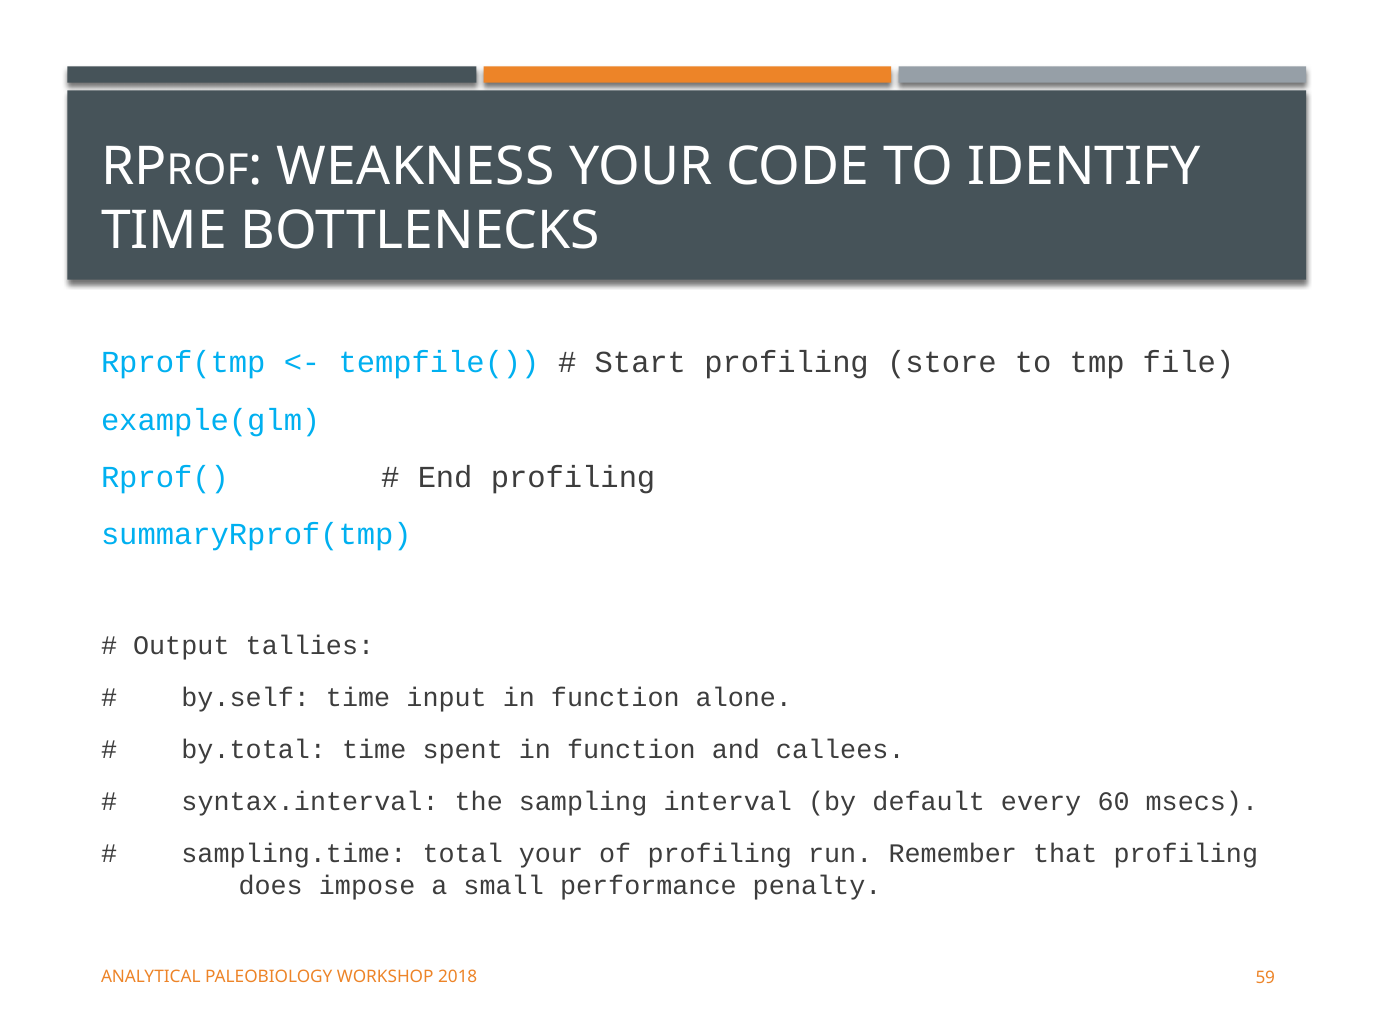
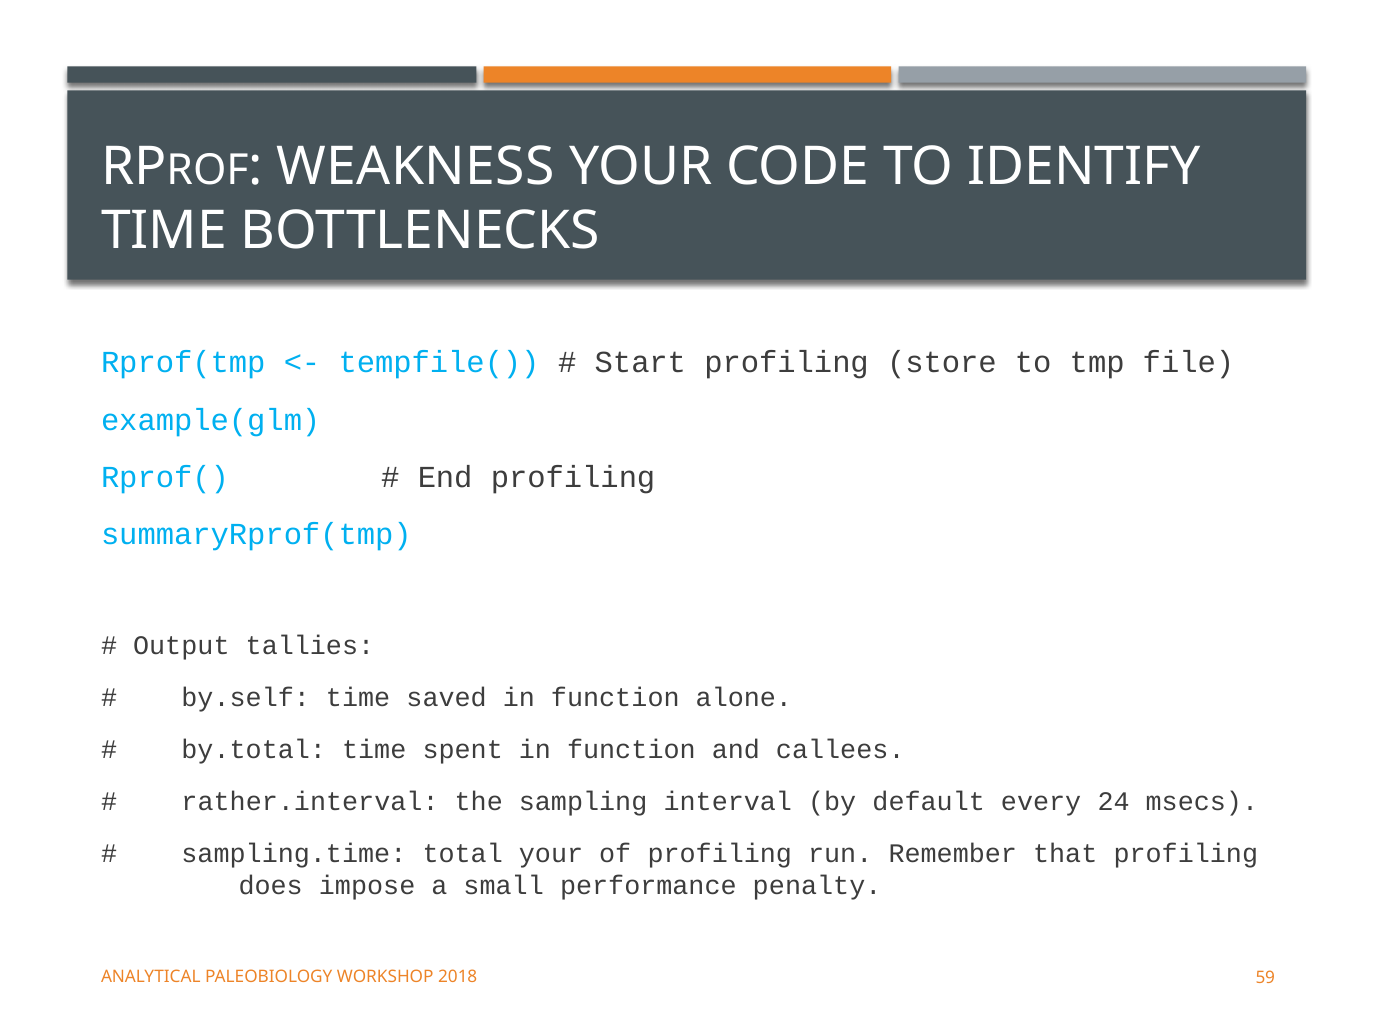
input: input -> saved (447, 697)
syntax.interval: syntax.interval -> rather.interval (310, 801)
60: 60 -> 24 (1114, 801)
